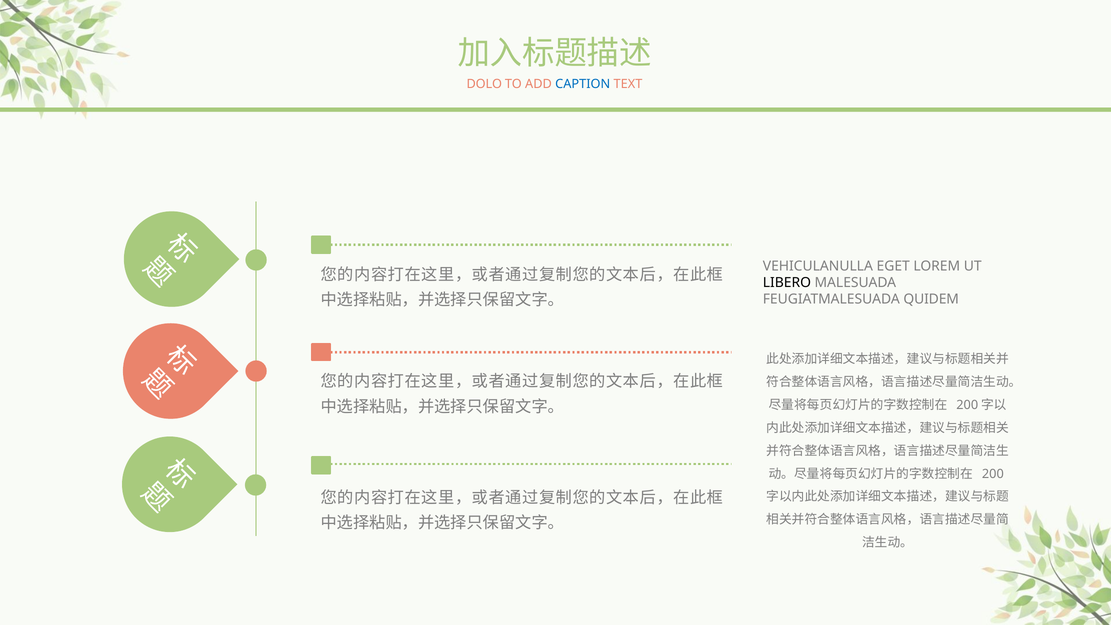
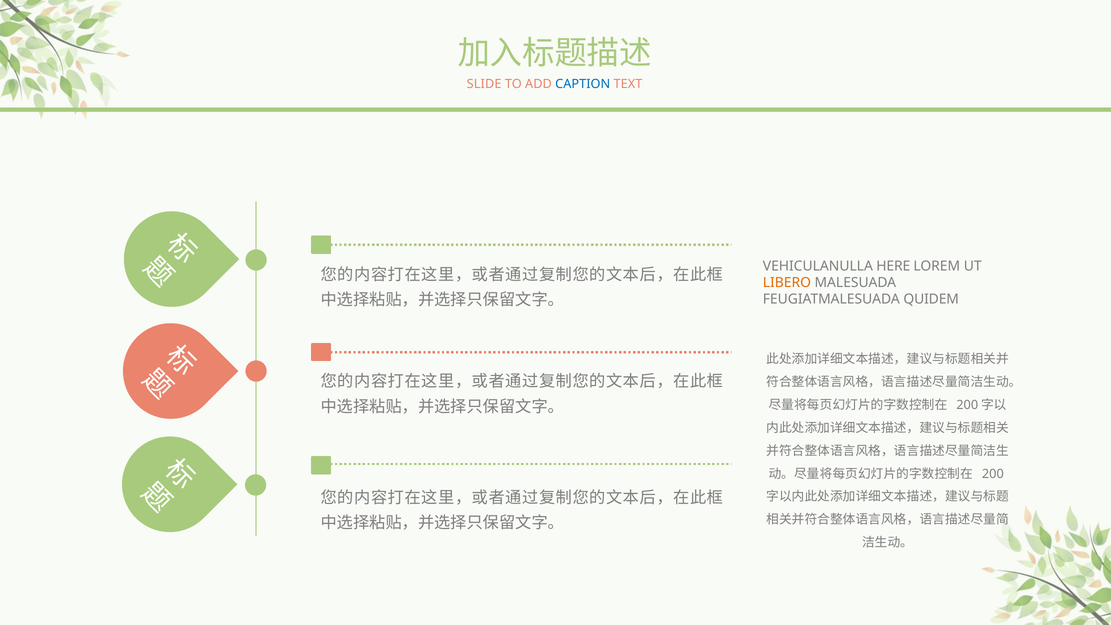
DOLO: DOLO -> SLIDE (484, 84)
EGET: EGET -> HERE (893, 266)
LIBERO colour: black -> orange (787, 283)
